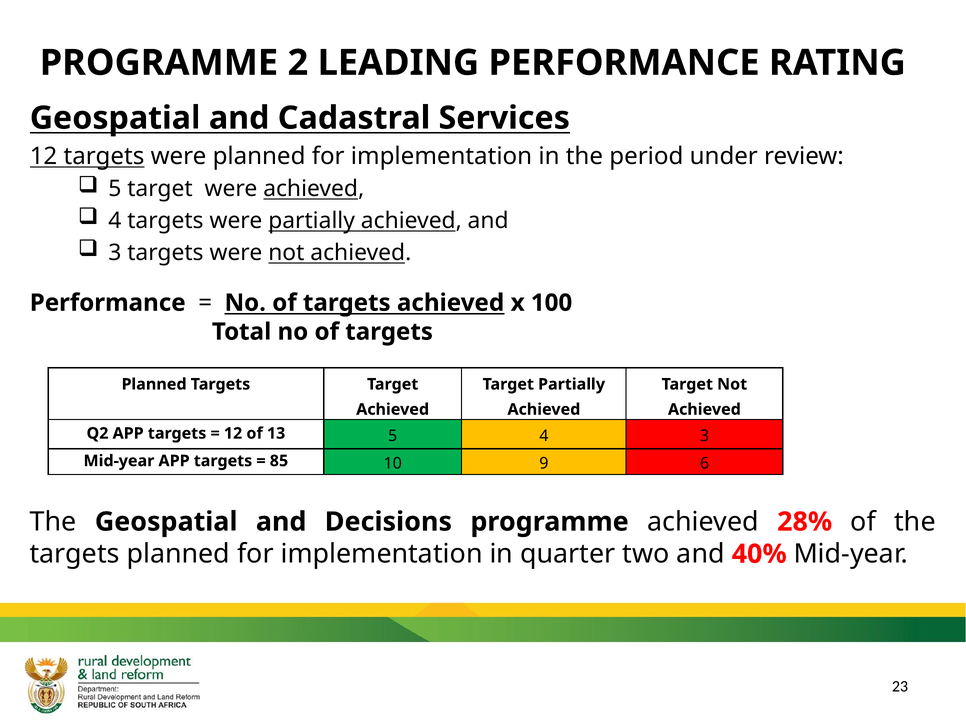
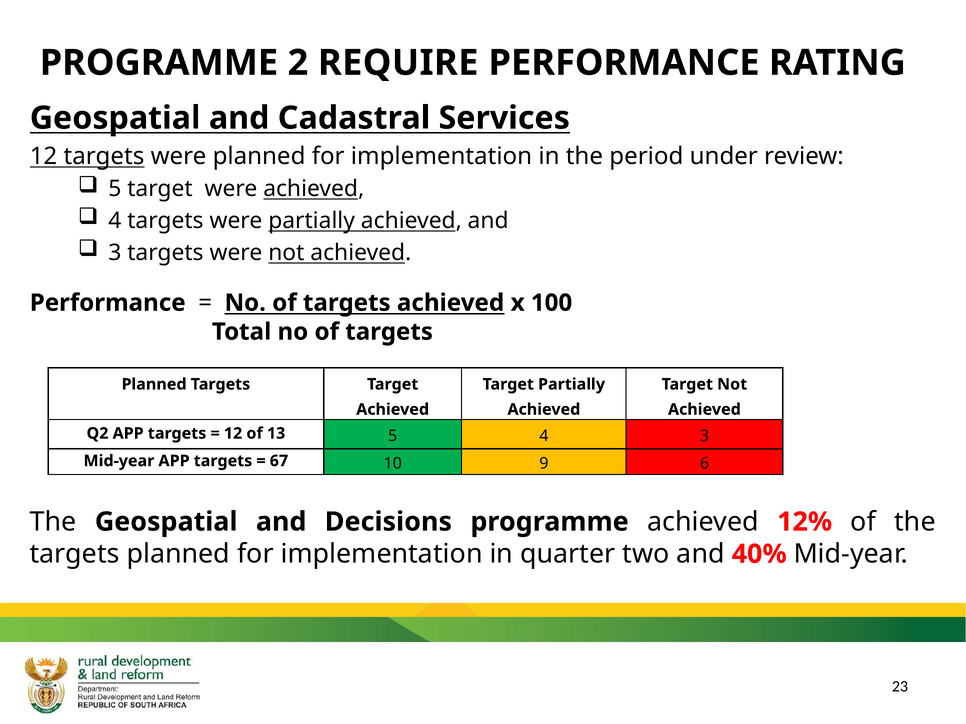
LEADING: LEADING -> REQUIRE (398, 63)
85: 85 -> 67 (279, 461)
28%: 28% -> 12% (805, 522)
